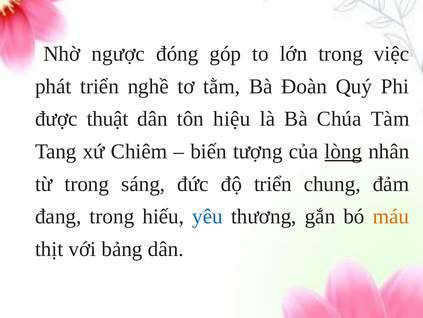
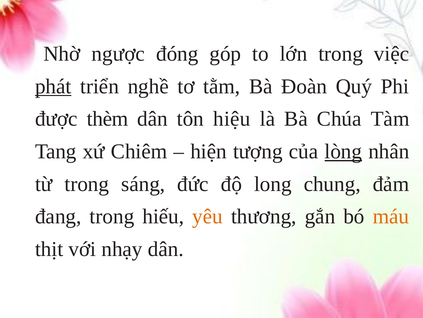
phát underline: none -> present (53, 86)
thuật: thuật -> thèm (108, 119)
biến: biến -> hiện (209, 151)
độ triển: triển -> long (273, 184)
yêu colour: blue -> orange (208, 216)
bảng: bảng -> nhạy (122, 249)
